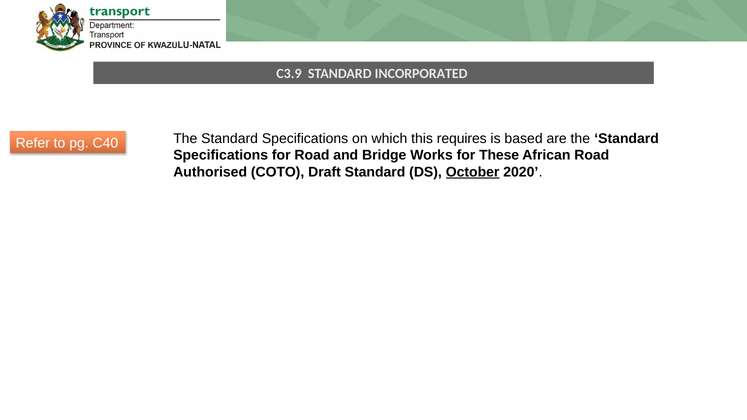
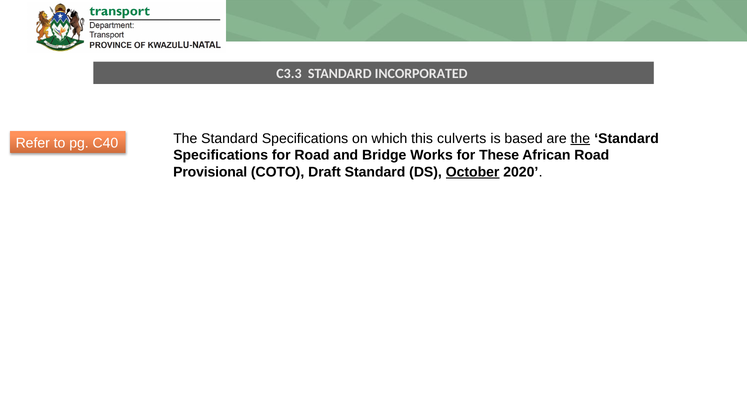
C3.9: C3.9 -> C3.3 (289, 74)
requires: requires -> culverts (462, 138)
the underline: none -> present (580, 138)
Authorised: Authorised -> Provisional (210, 172)
